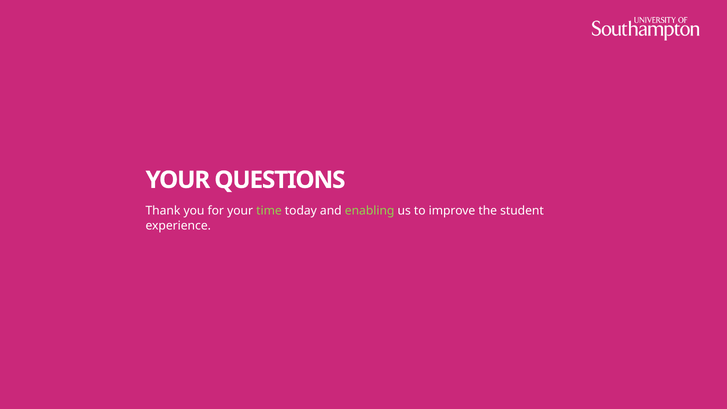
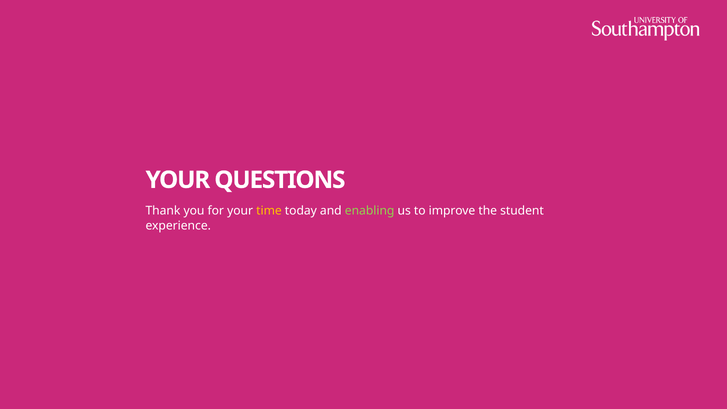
time colour: light green -> yellow (269, 211)
